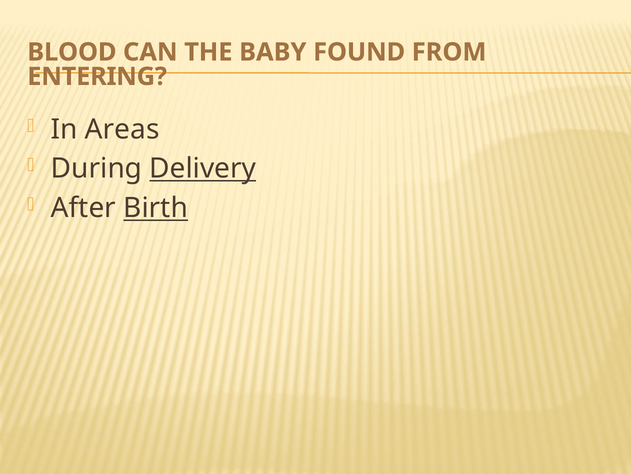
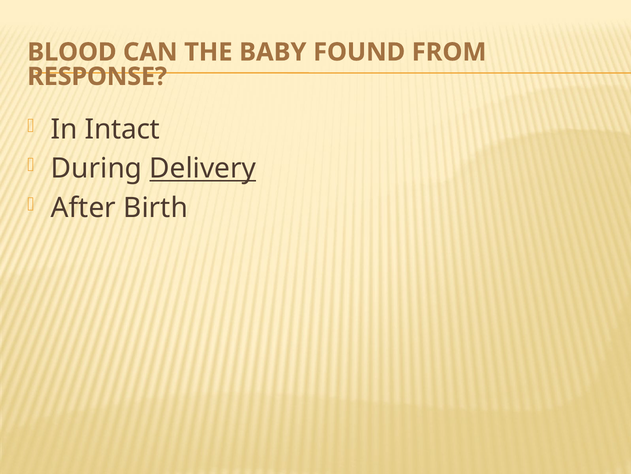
ENTERING: ENTERING -> RESPONSE (97, 76)
Areas: Areas -> Intact (122, 129)
Birth underline: present -> none (156, 208)
